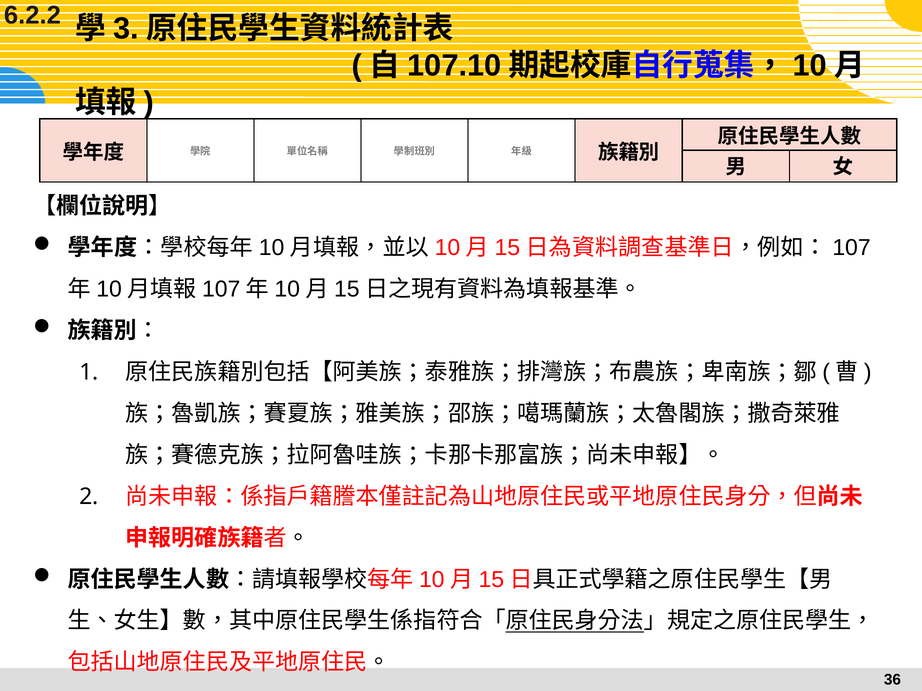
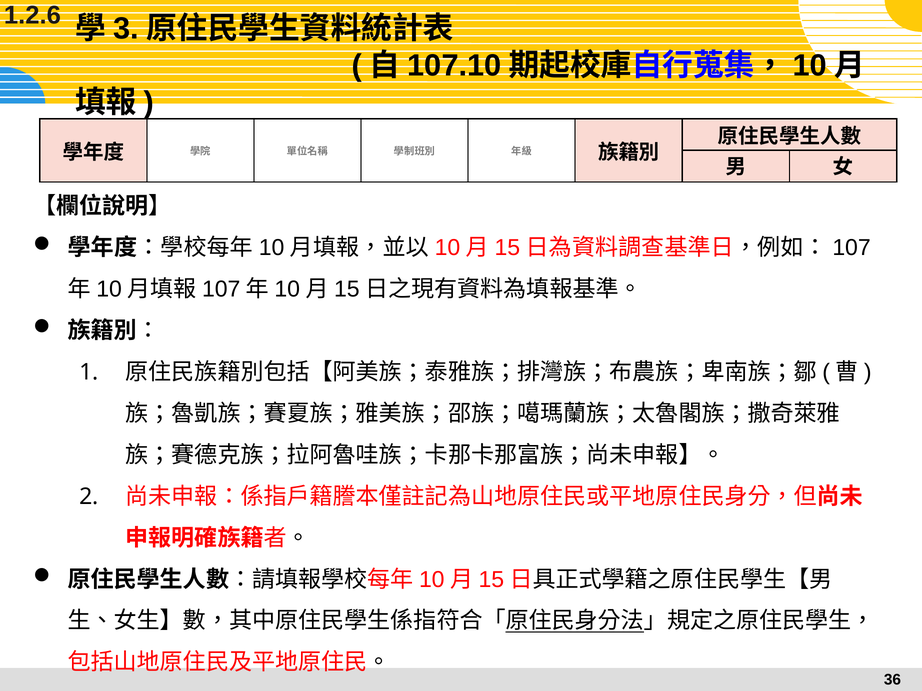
6.2.2: 6.2.2 -> 1.2.6 (32, 16)
